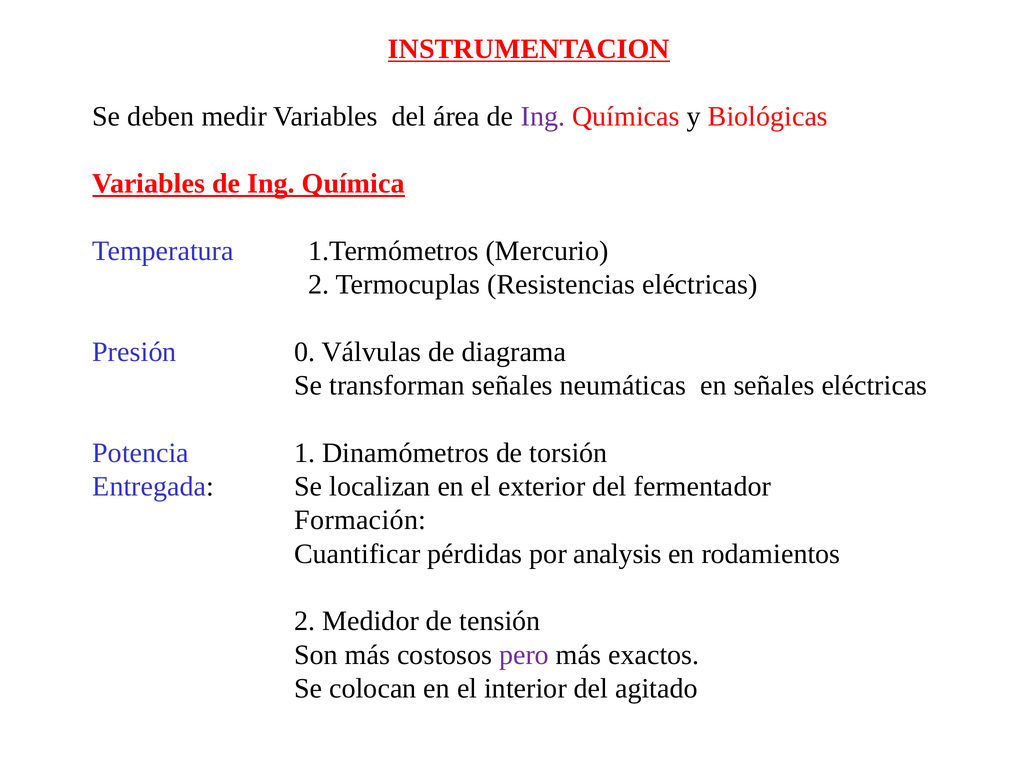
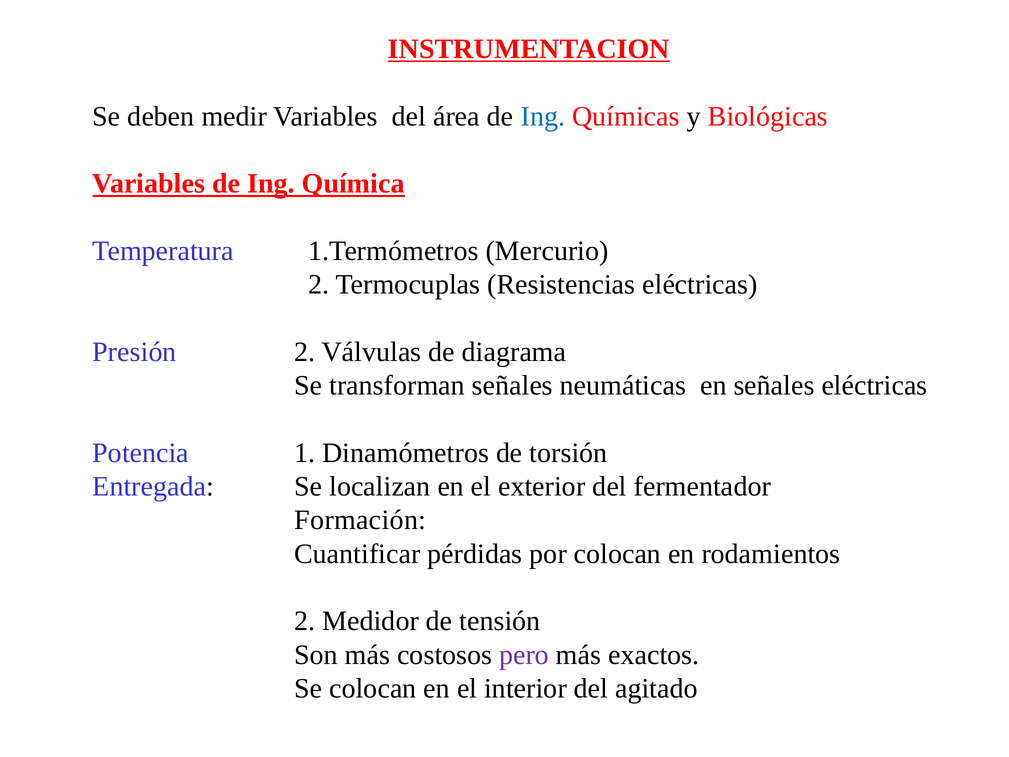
Ing colour: purple -> blue (543, 116)
Presión 0: 0 -> 2 (305, 352)
por analysis: analysis -> colocan (617, 554)
